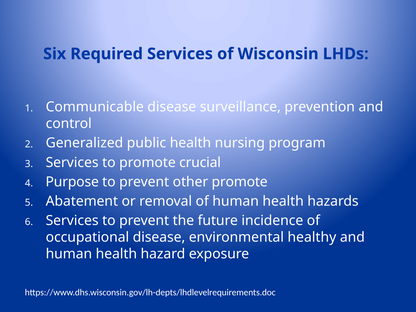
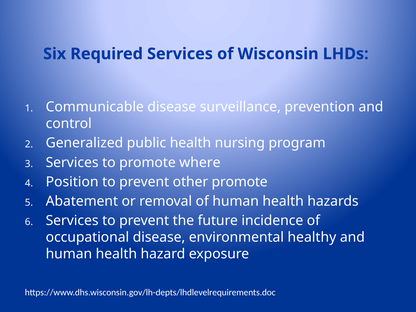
crucial: crucial -> where (200, 162)
Purpose: Purpose -> Position (72, 182)
